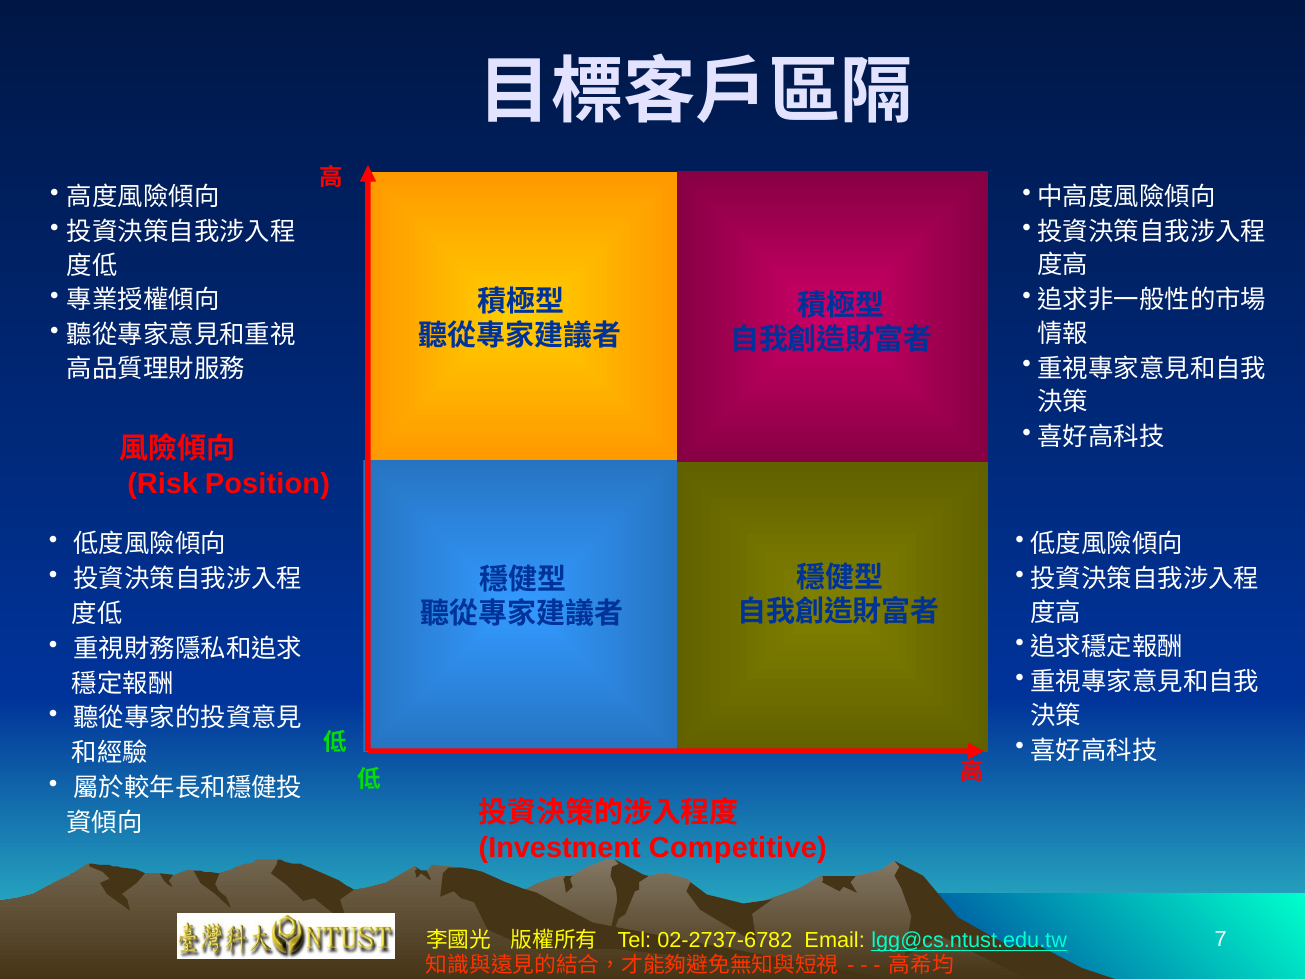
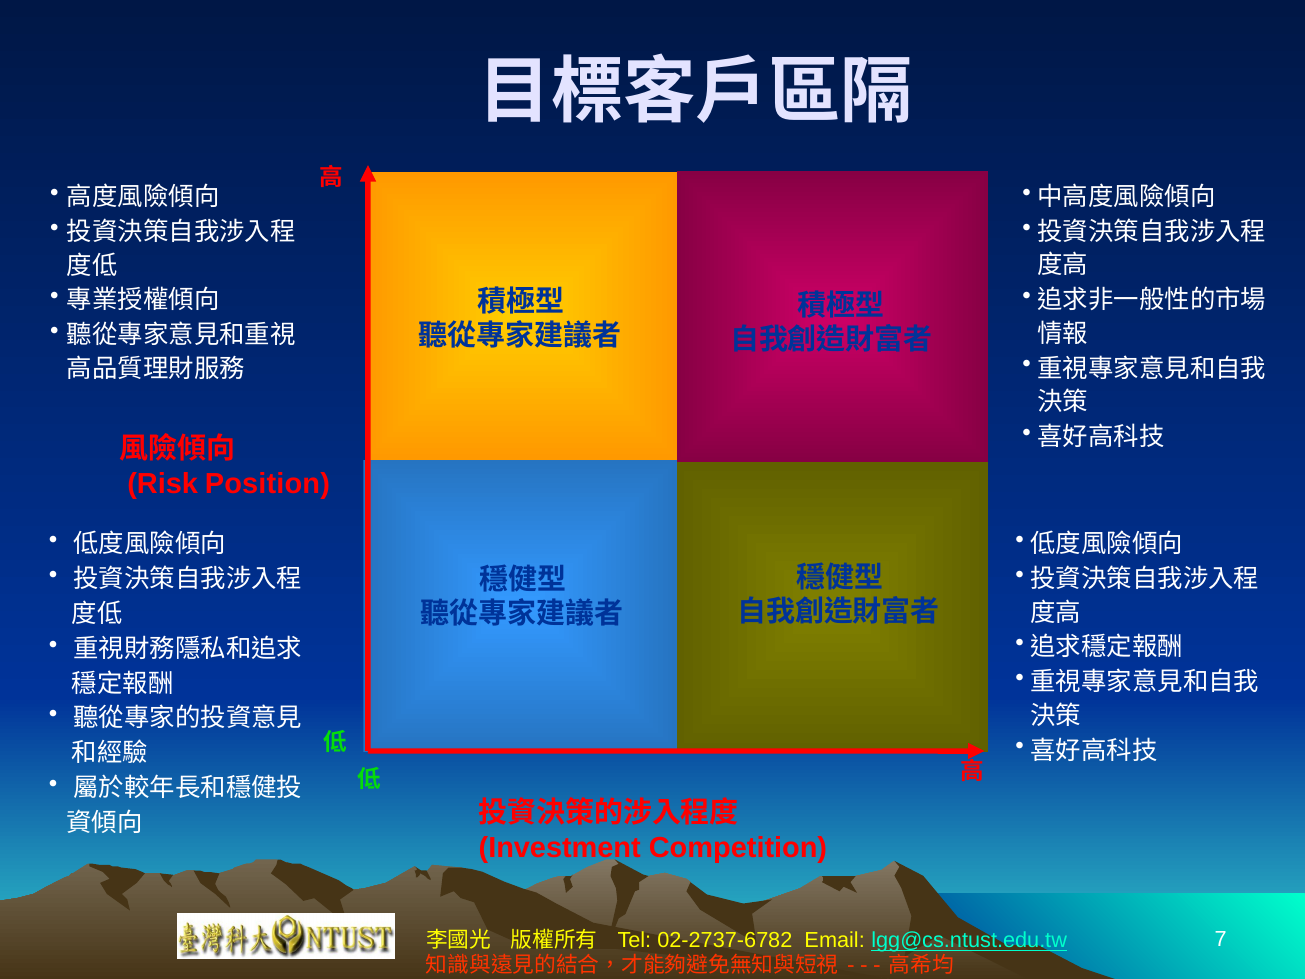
Competitive: Competitive -> Competition (738, 848)
